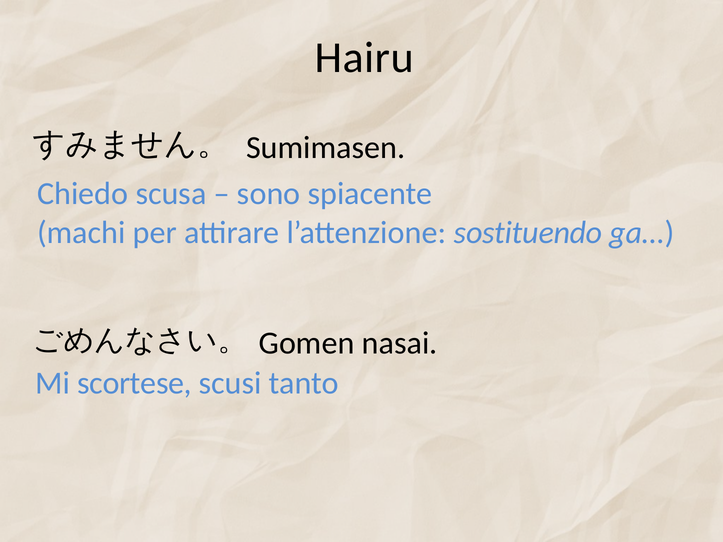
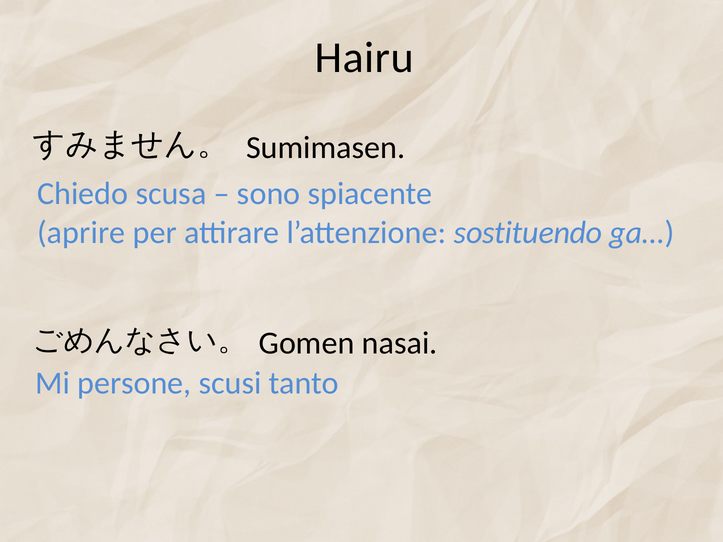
machi: machi -> aprire (81, 233)
scortese: scortese -> persone (134, 383)
